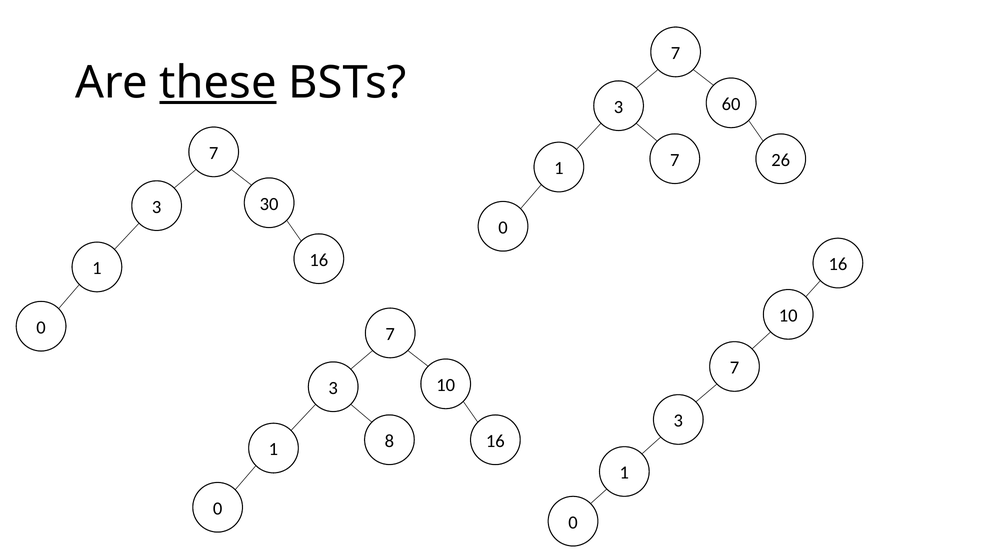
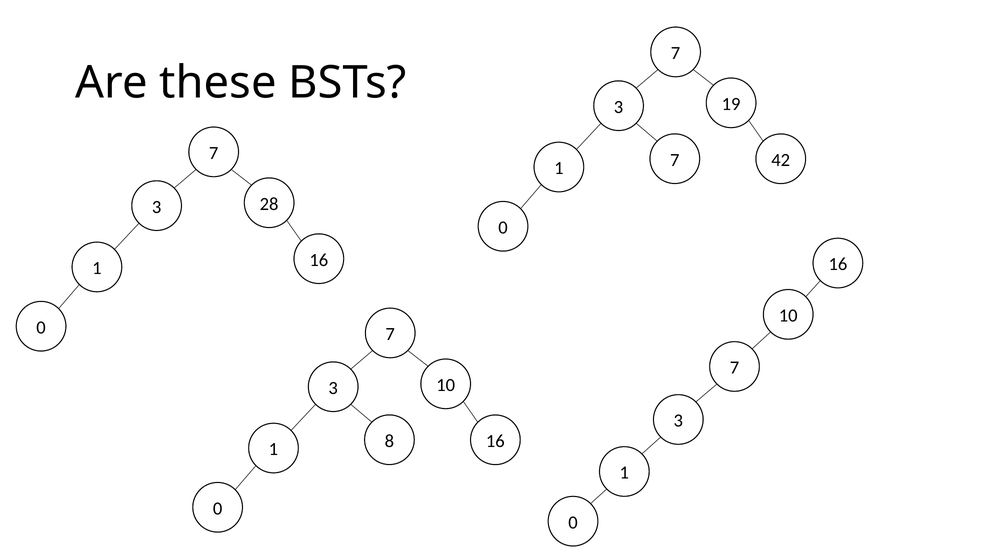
these underline: present -> none (218, 83)
60: 60 -> 19 (731, 104)
26: 26 -> 42 (781, 160)
30: 30 -> 28 (269, 204)
